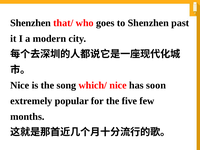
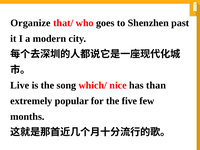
Shenzhen: Shenzhen -> Organize (31, 23)
Nice: Nice -> Live (20, 85)
soon: soon -> than (156, 85)
